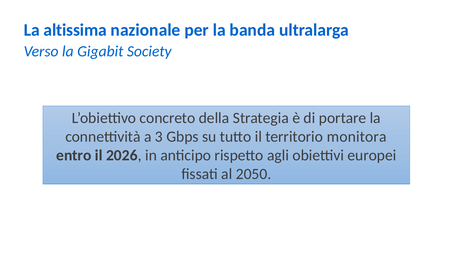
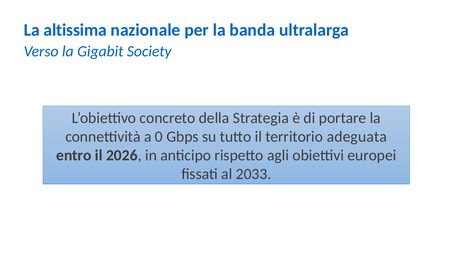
3: 3 -> 0 (159, 136)
monitora: monitora -> adeguata (357, 136)
2050: 2050 -> 2033 (254, 174)
